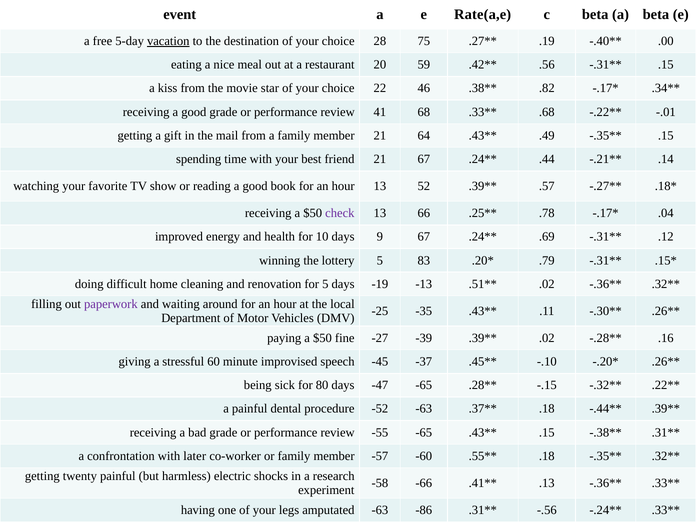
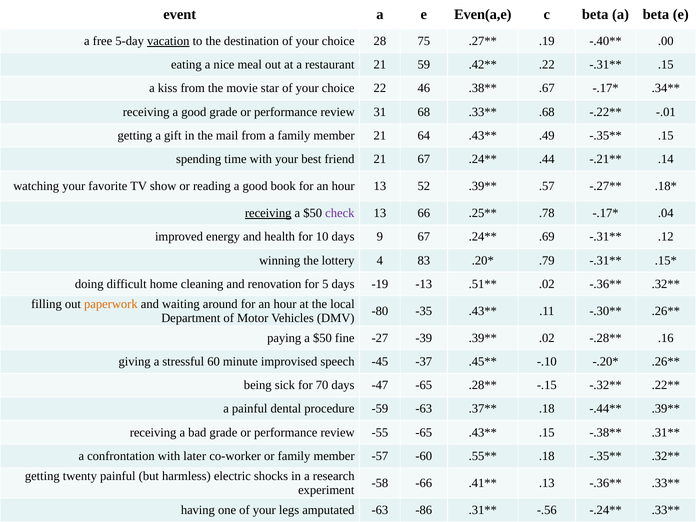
Rate(a,e: Rate(a,e -> Even(a,e (483, 15)
restaurant 20: 20 -> 21 (380, 65)
.56: .56 -> .22 (547, 65)
.82: .82 -> .67 (547, 88)
41: 41 -> 31 (380, 112)
receiving underline: none -> present (268, 213)
lottery 5: 5 -> 4 (380, 260)
paperwork colour: purple -> orange (111, 304)
-25: -25 -> -80 (380, 311)
80: 80 -> 70 (322, 385)
-52: -52 -> -59 (380, 409)
